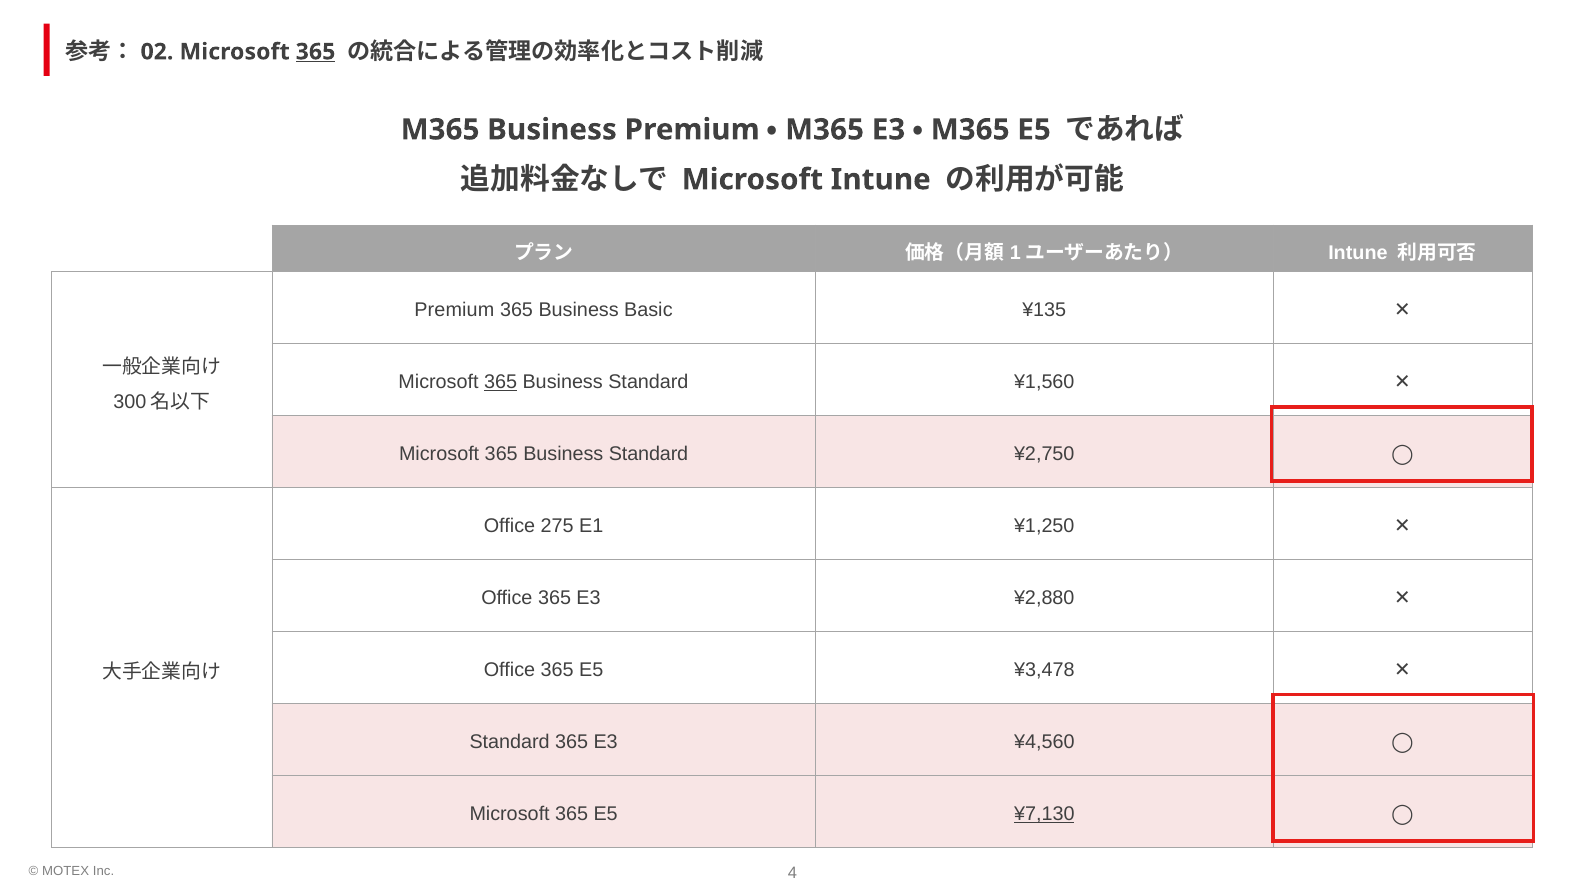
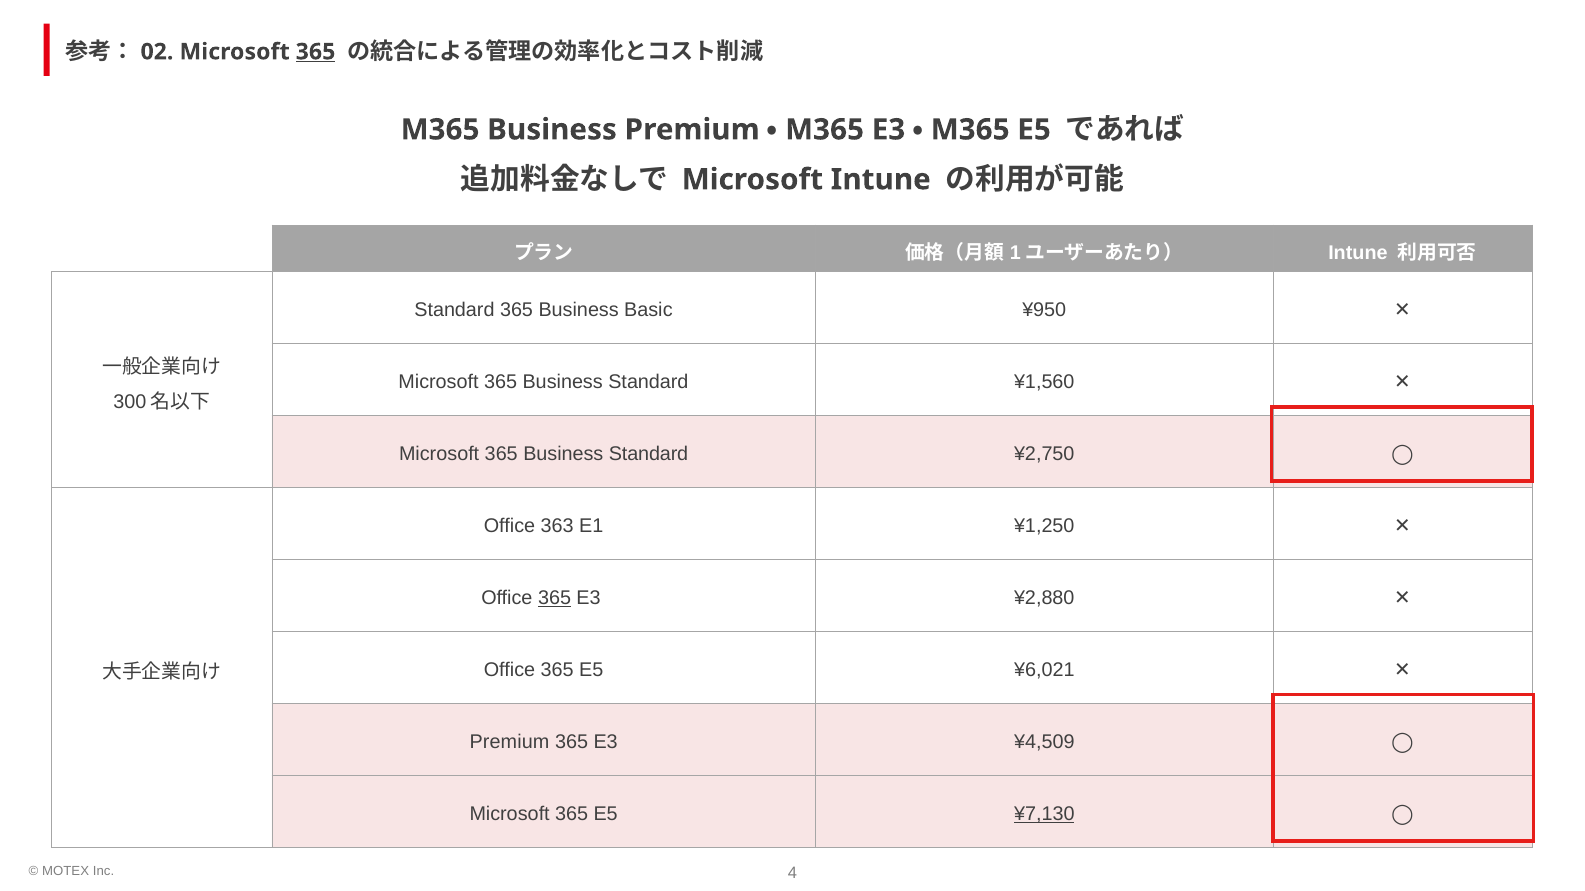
Premium: Premium -> Standard (454, 310)
¥135: ¥135 -> ¥950 (1044, 310)
365 underline: present -> none (501, 382)
275: 275 -> 363 (557, 526)
365 underline: none -> present (555, 598)
¥3,478: ¥3,478 -> ¥6,021 (1044, 670)
Standard: Standard -> Premium (509, 742)
¥4,560: ¥4,560 -> ¥4,509 (1044, 742)
